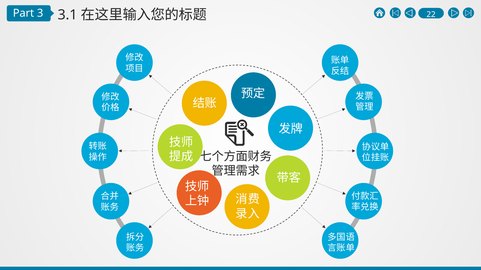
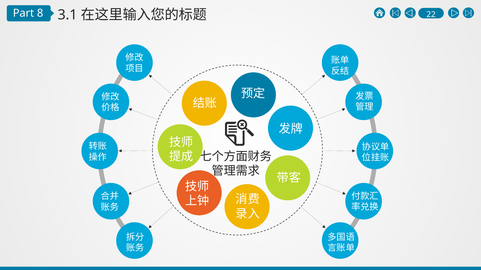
3: 3 -> 8 (40, 13)
